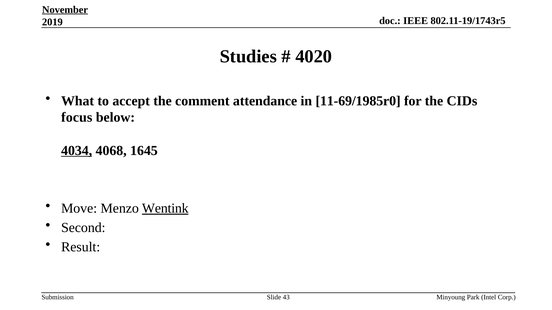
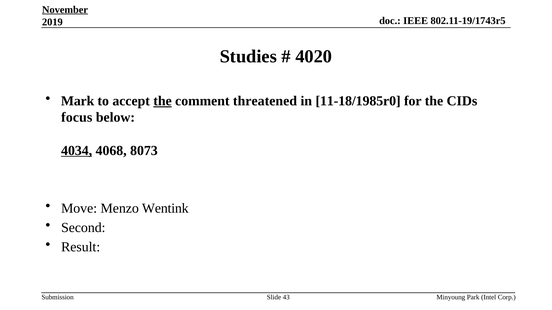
What: What -> Mark (78, 101)
the underline: none -> present (163, 101)
attendance: attendance -> threatened (265, 101)
11-69/1985r0: 11-69/1985r0 -> 11-18/1985r0 (358, 101)
1645: 1645 -> 8073 (144, 151)
Wentink underline: present -> none (165, 209)
